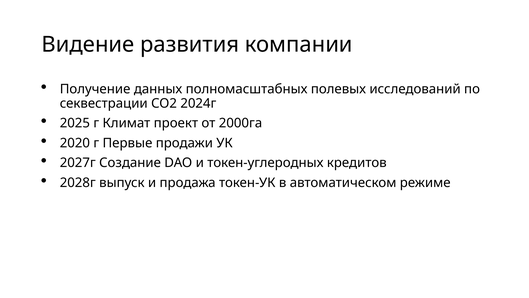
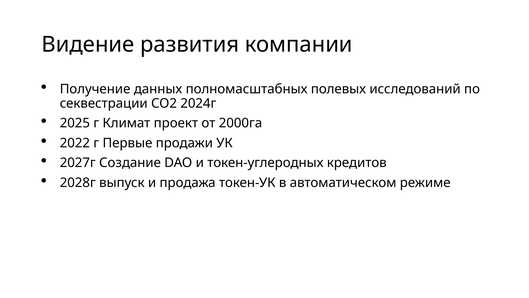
2020: 2020 -> 2022 (75, 143)
